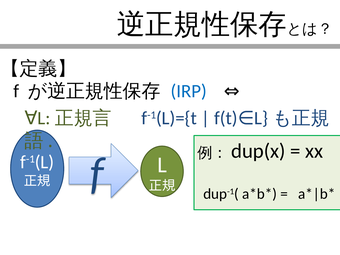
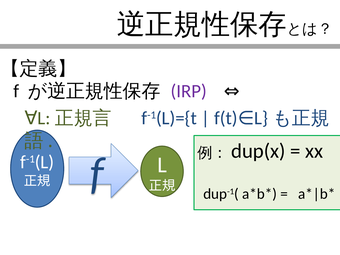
IRP colour: blue -> purple (189, 91)
